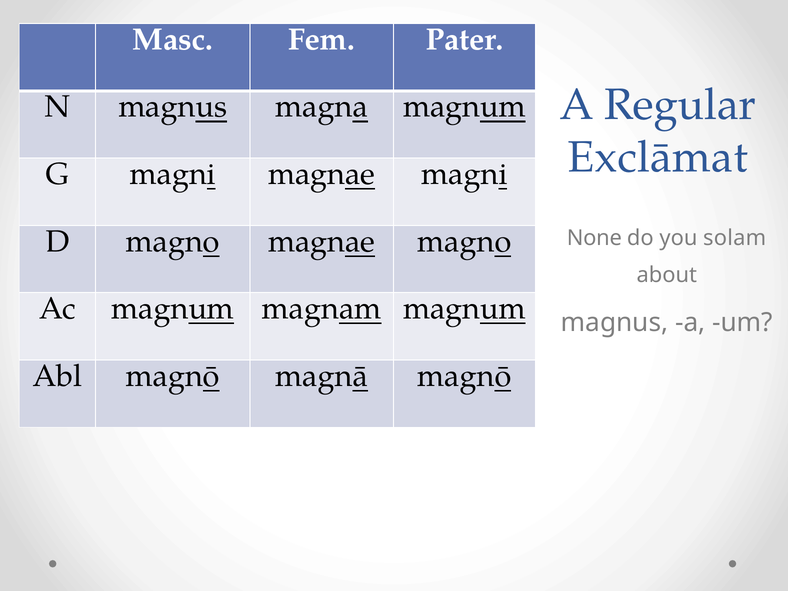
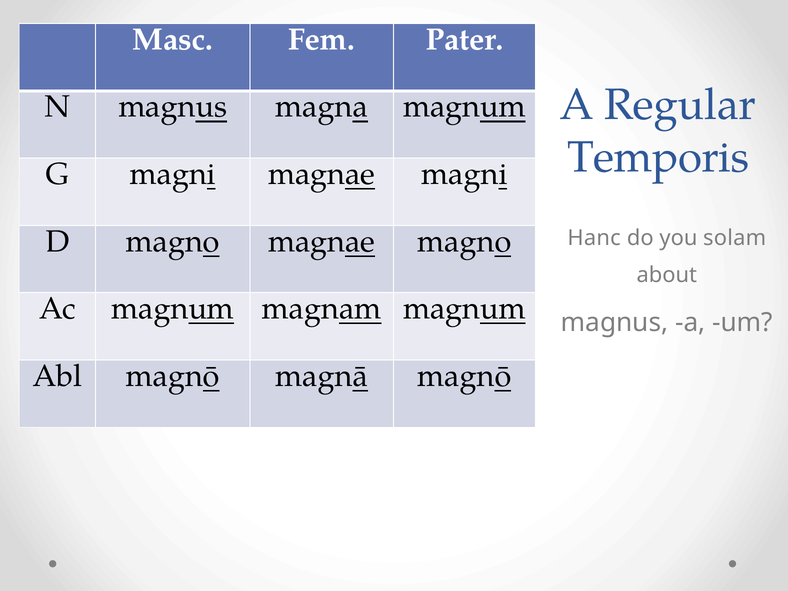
Exclāmat: Exclāmat -> Temporis (658, 157)
None: None -> Hanc (594, 238)
